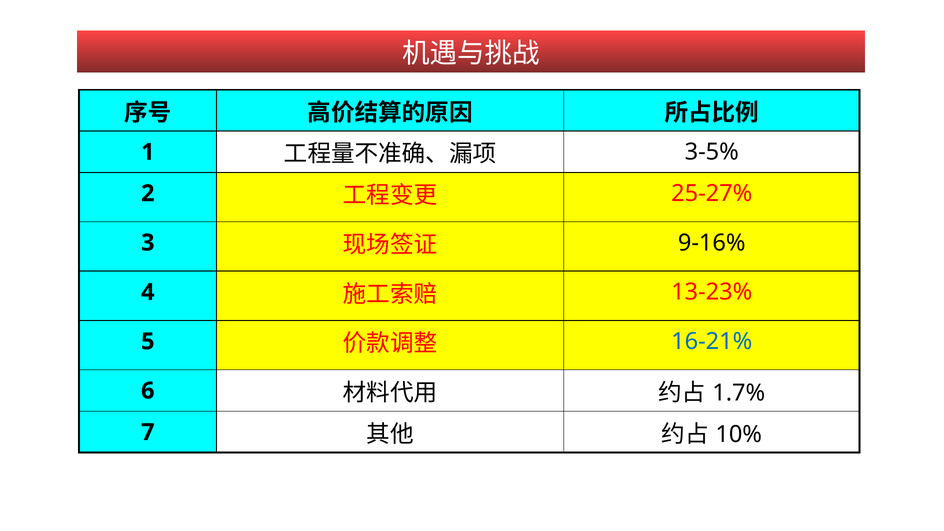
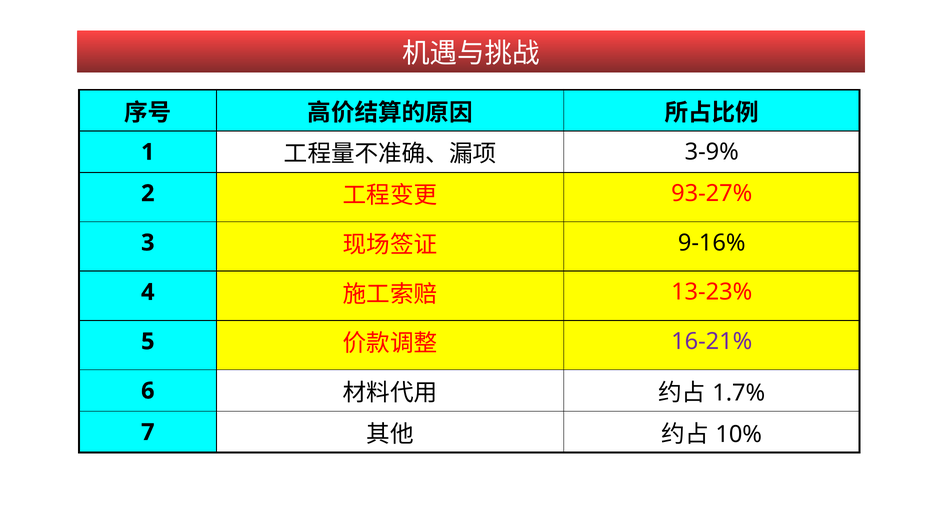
3-5%: 3-5% -> 3-9% (712, 152)
25-27%: 25-27% -> 93-27% (712, 193)
16-21% colour: blue -> purple (712, 341)
